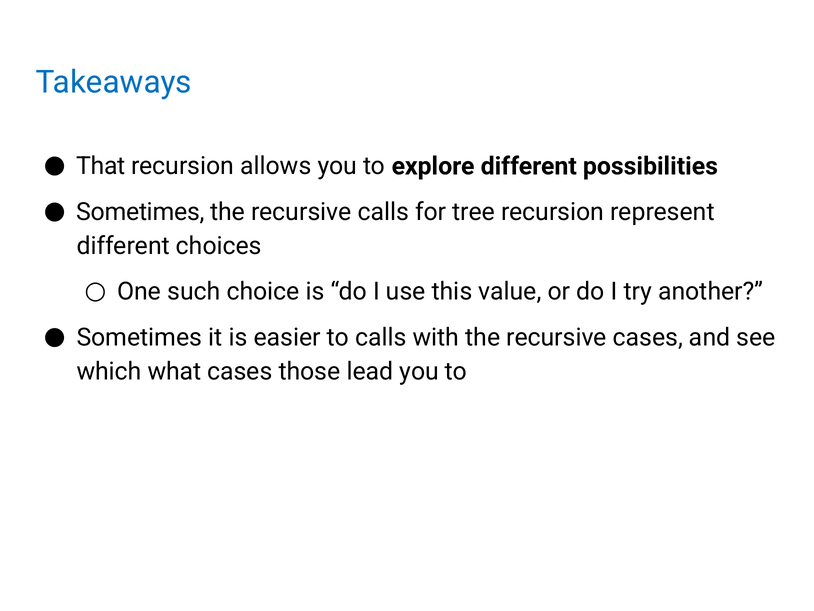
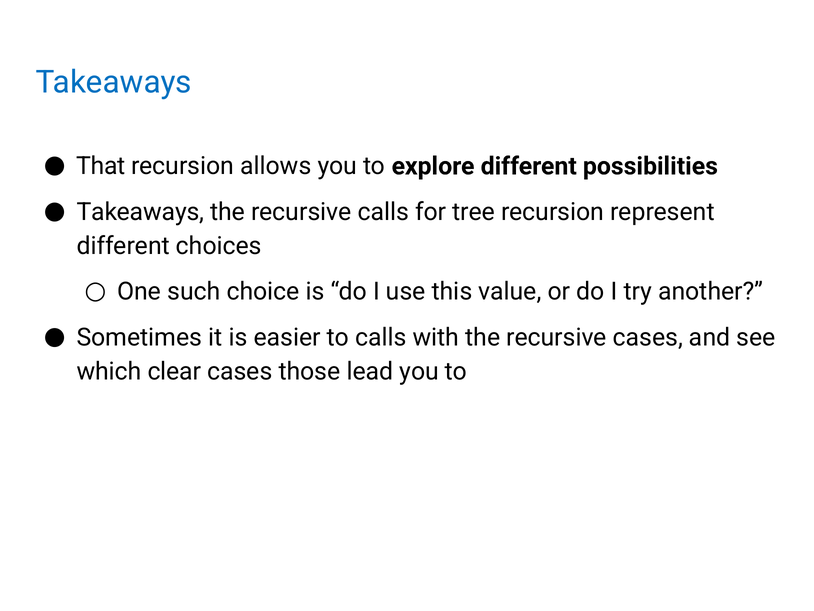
Sometimes: Sometimes -> Takeaways (140, 212)
what: what -> clear (174, 371)
